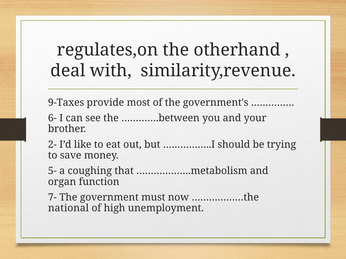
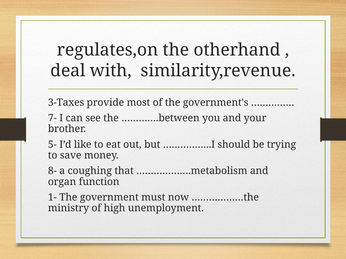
9-Taxes: 9-Taxes -> 3-Taxes (66, 103)
6-: 6- -> 7- (52, 118)
2-: 2- -> 5- (52, 145)
5-: 5- -> 8- (52, 171)
7-: 7- -> 1- (52, 198)
national: national -> ministry (68, 209)
